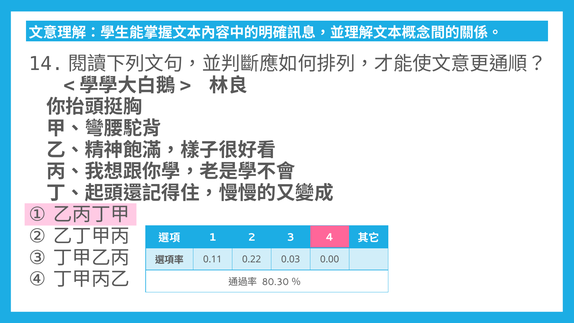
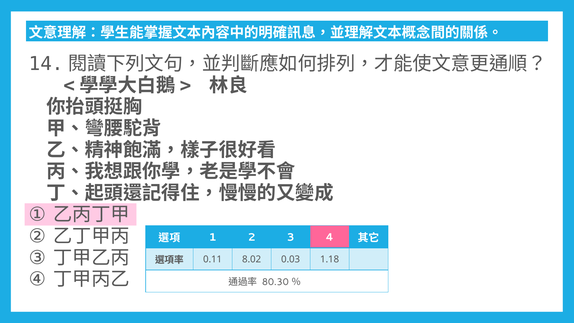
0.22: 0.22 -> 8.02 (252, 259)
0.00: 0.00 -> 1.18 (330, 259)
